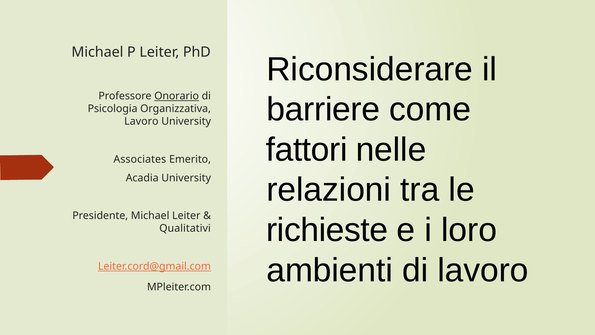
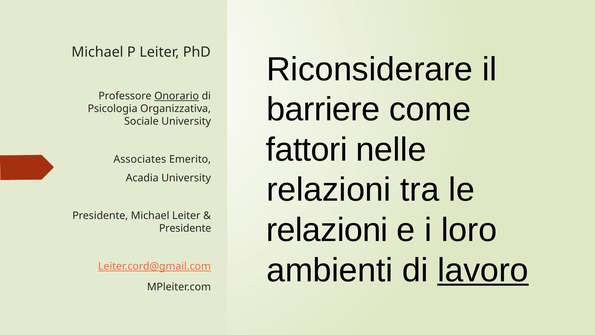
Lavoro: Lavoro -> Sociale (141, 121)
richieste: richieste -> relazioni (327, 230)
Qualitativi: Qualitativi -> Presidente (185, 228)
lavoro underline: none -> present (483, 270)
